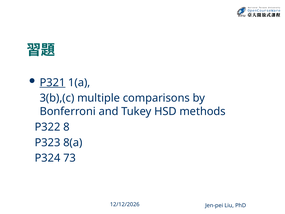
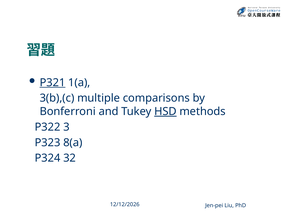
HSD underline: none -> present (165, 111)
8: 8 -> 3 (66, 127)
73: 73 -> 32 (70, 158)
